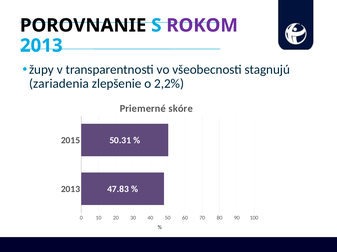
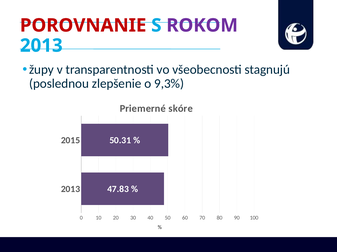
POROVNANIE colour: black -> red (83, 25)
zariadenia: zariadenia -> poslednou (59, 84)
2,2%: 2,2% -> 9,3% (169, 84)
